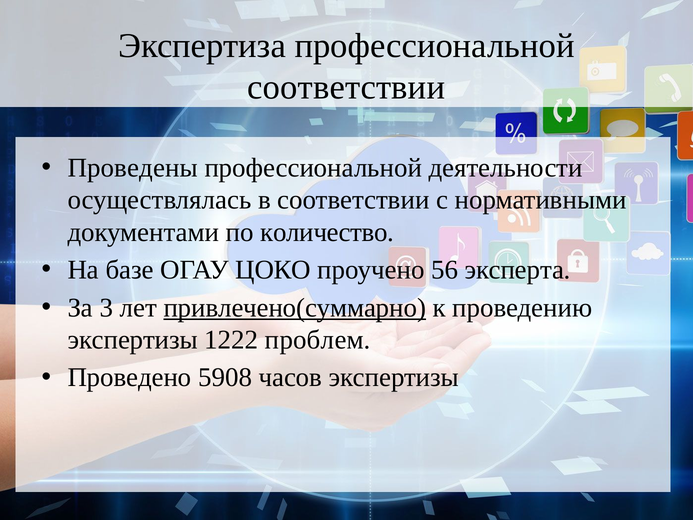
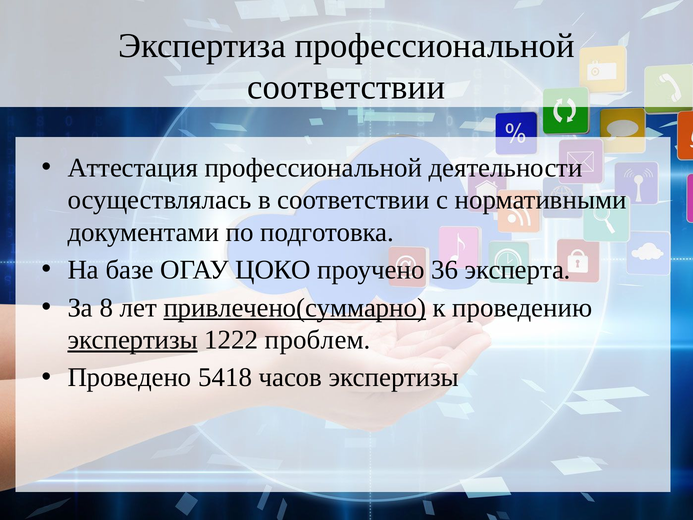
Проведены: Проведены -> Аттестация (133, 168)
количество: количество -> подготовка (327, 232)
56: 56 -> 36 (445, 270)
3: 3 -> 8 (106, 307)
экспертизы underline: none -> present (133, 340)
5908: 5908 -> 5418 (225, 377)
